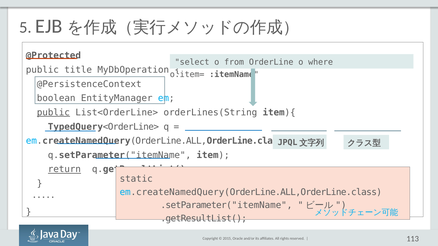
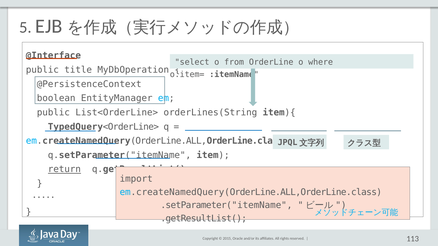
@Protected: @Protected -> @Interface (53, 56)
public underline: present -> none (53, 113)
static: static -> import (136, 179)
